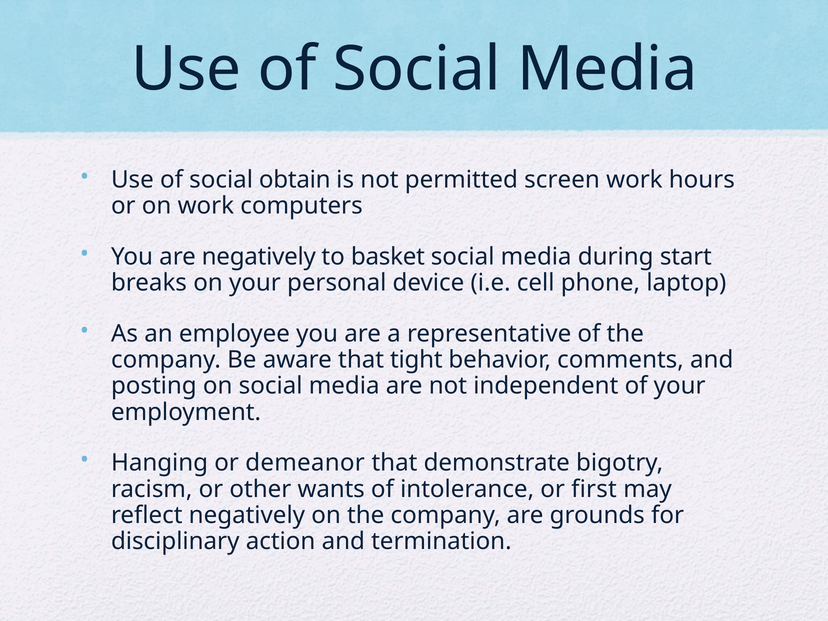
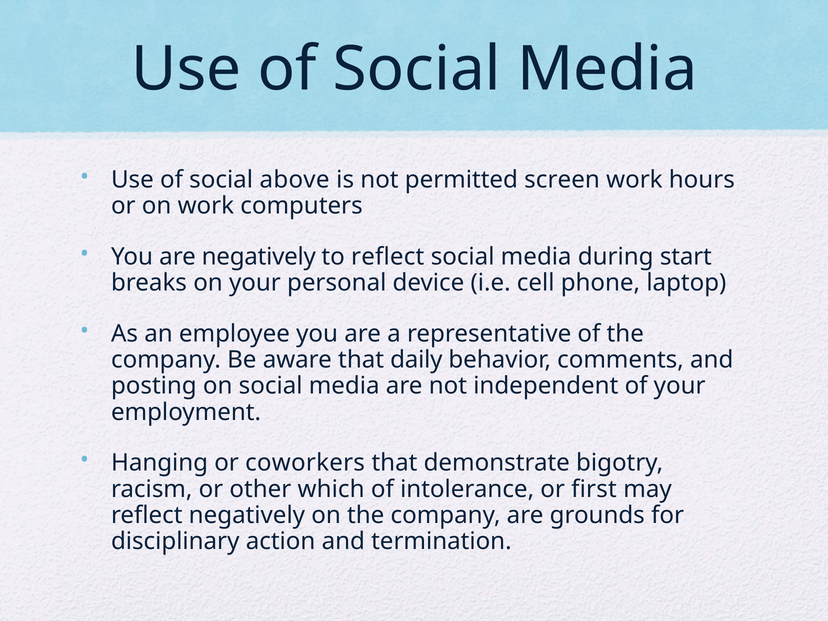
obtain: obtain -> above (295, 180)
to basket: basket -> reflect (388, 257)
tight: tight -> daily (416, 360)
demeanor: demeanor -> coworkers (305, 463)
wants: wants -> which (331, 489)
